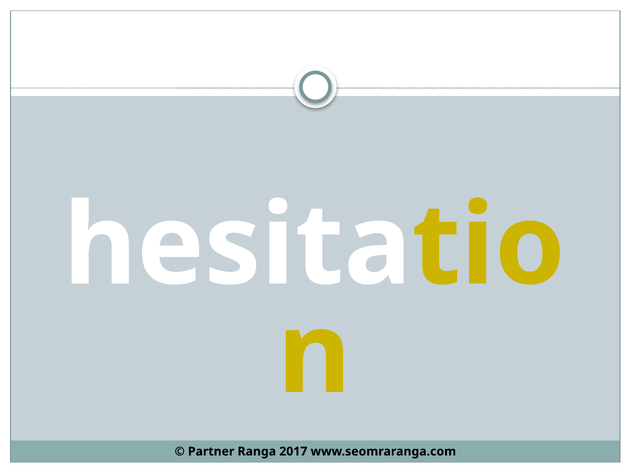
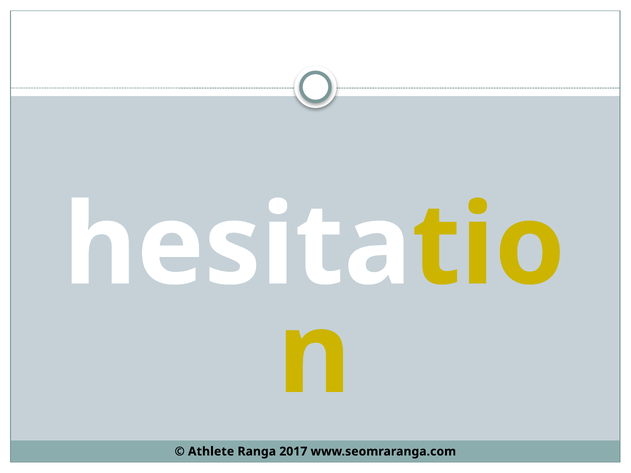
Partner: Partner -> Athlete (211, 452)
